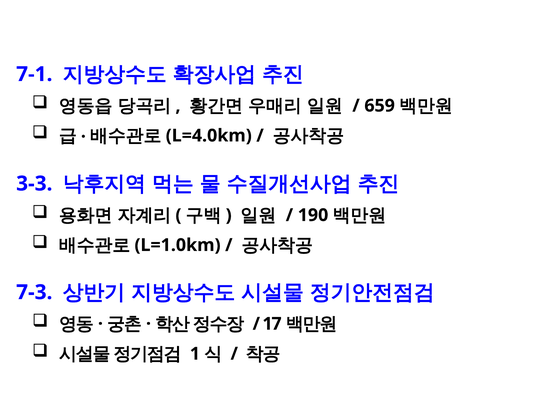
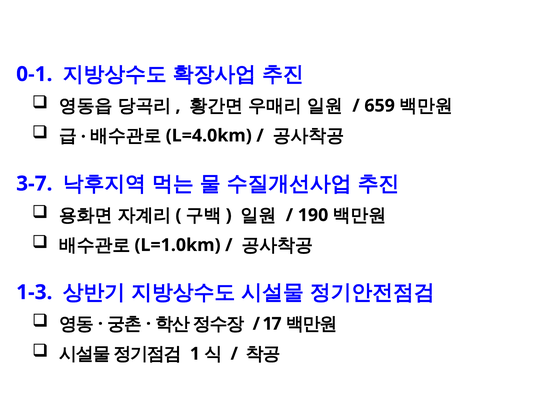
7-1: 7-1 -> 0-1 (34, 74)
3-3: 3-3 -> 3-7 (34, 184)
7-3: 7-3 -> 1-3 (34, 292)
